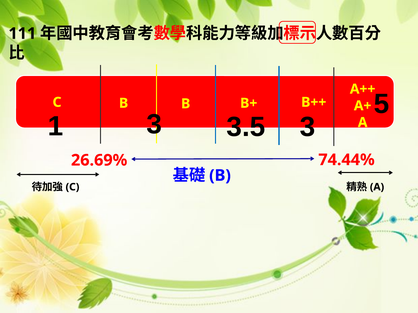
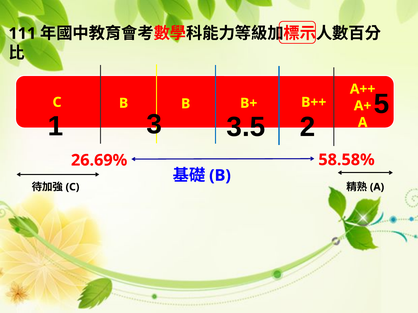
3 3: 3 -> 2 (308, 127)
74.44%: 74.44% -> 58.58% (347, 160)
